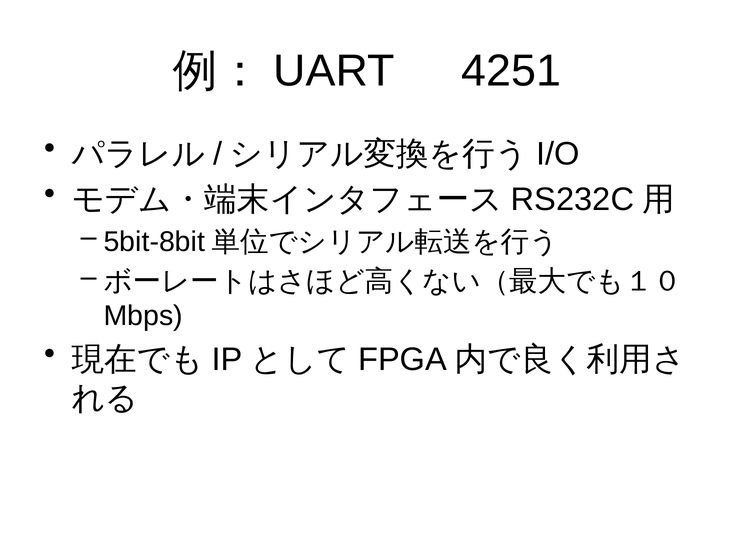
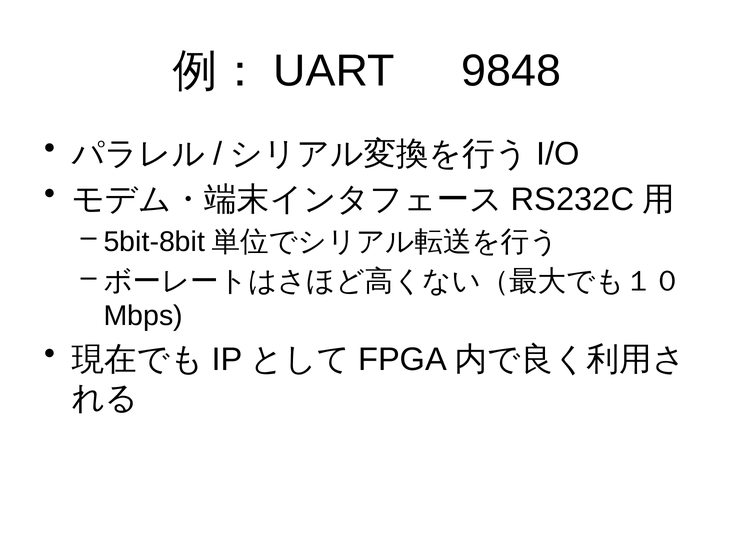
4251: 4251 -> 9848 (511, 71)
